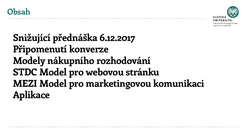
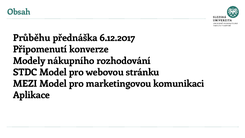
Snižující: Snižující -> Průběhu (32, 38)
